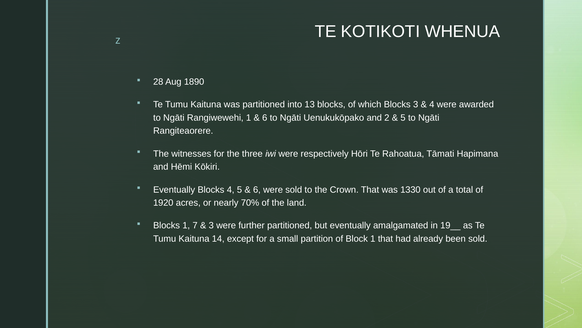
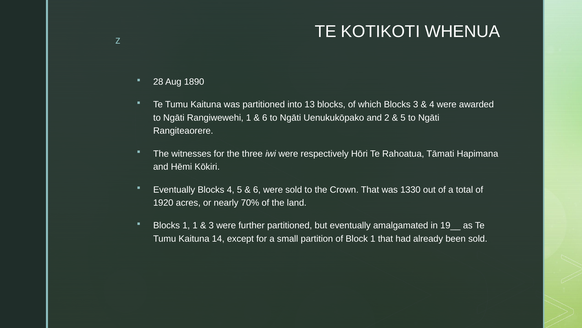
1 7: 7 -> 1 (195, 225)
